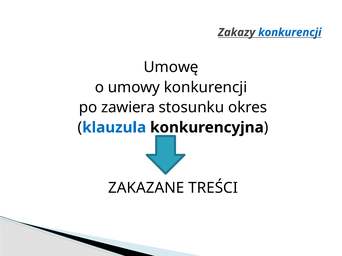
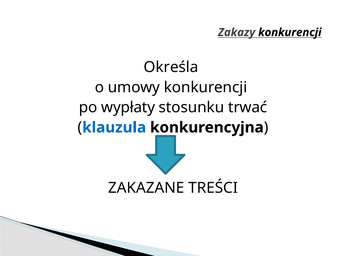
konkurencji colour: blue -> black (290, 32)
Umowę: Umowę -> Określa (171, 67)
zawiera: zawiera -> wypłaty (128, 108)
okres: okres -> trwać (248, 108)
